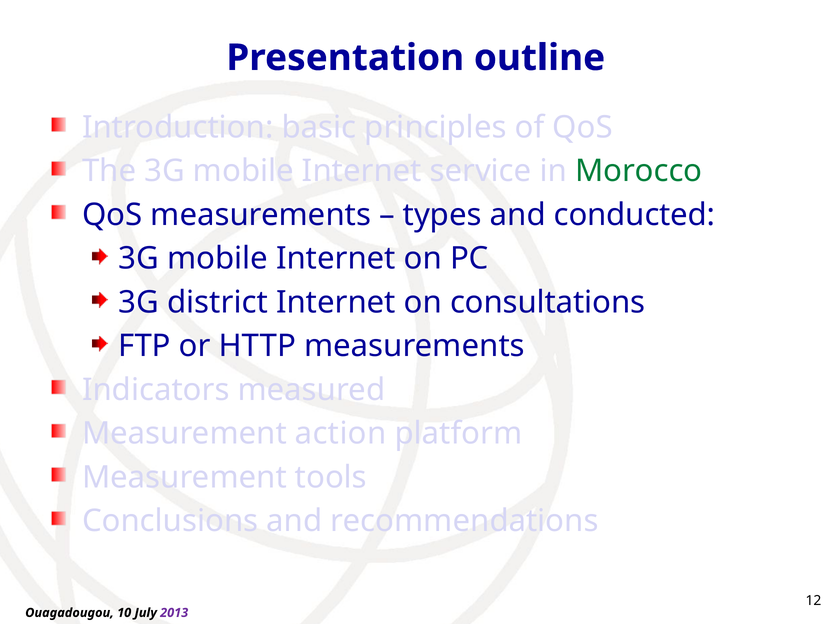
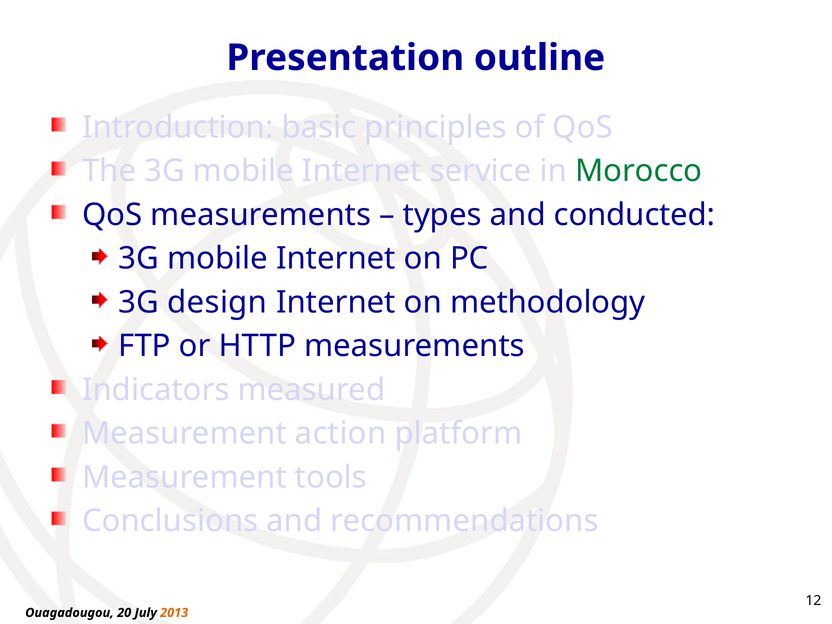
district: district -> design (217, 302)
consultations: consultations -> methodology (548, 302)
10: 10 -> 20 (124, 613)
2013 colour: purple -> orange (174, 613)
